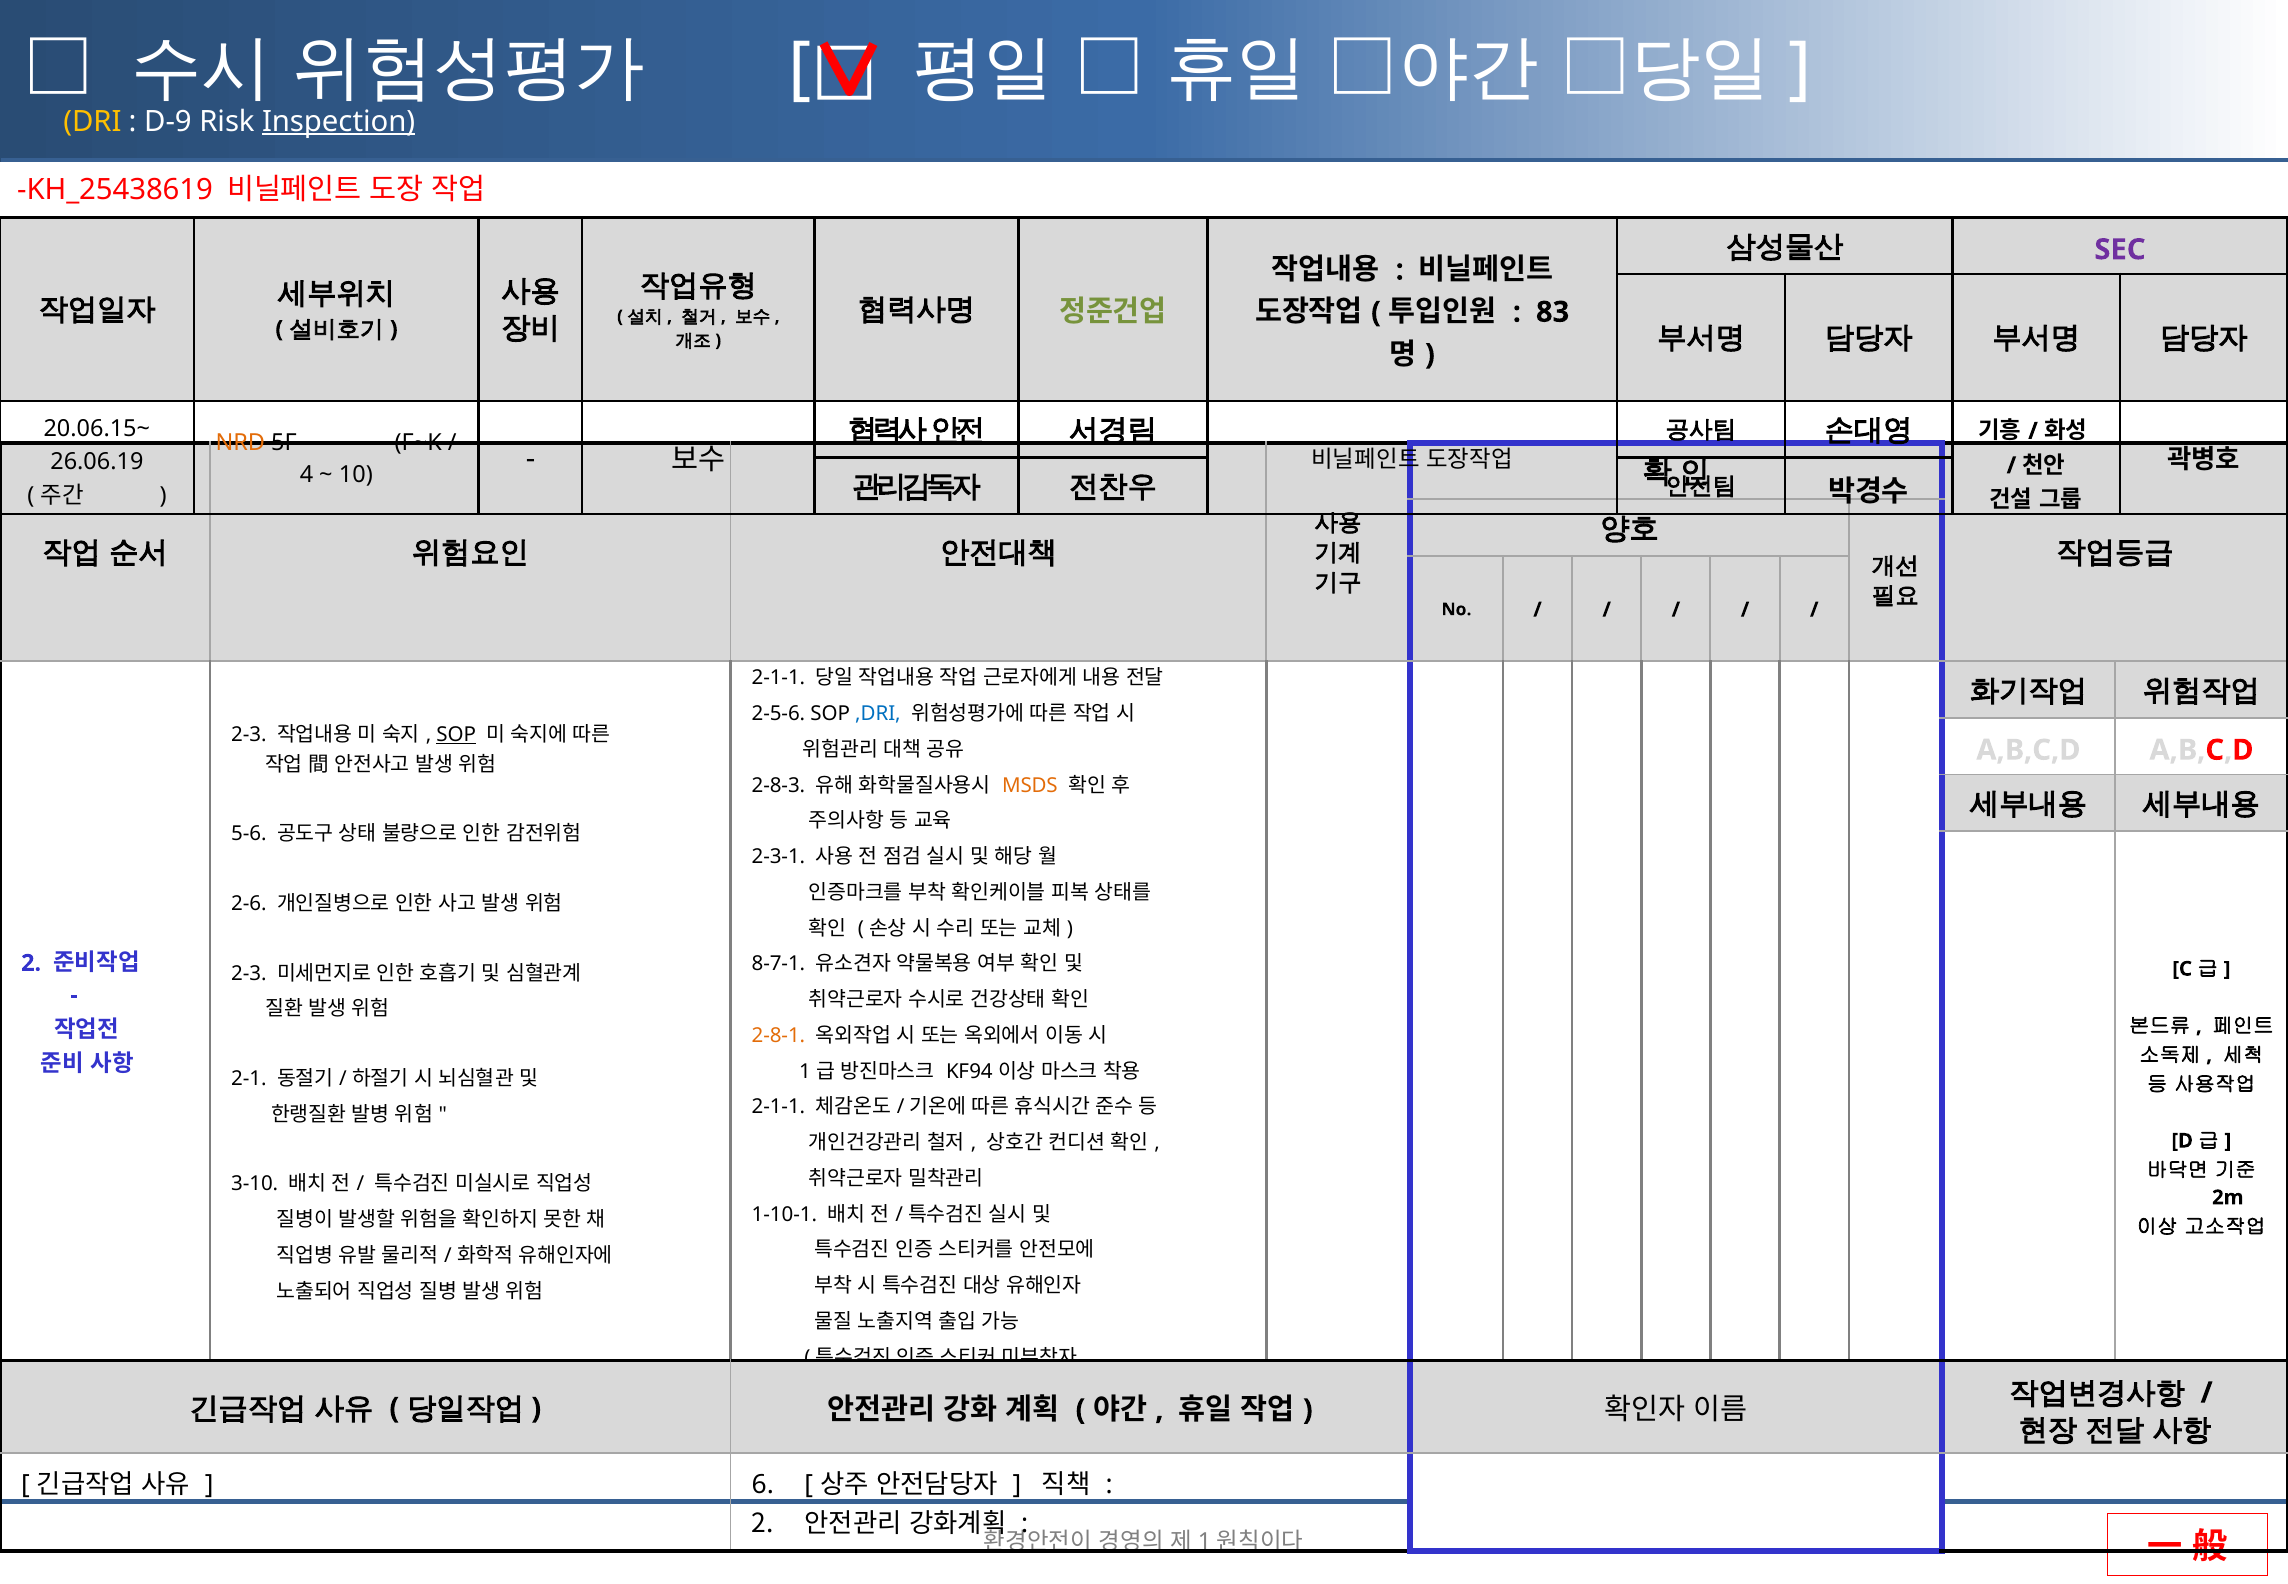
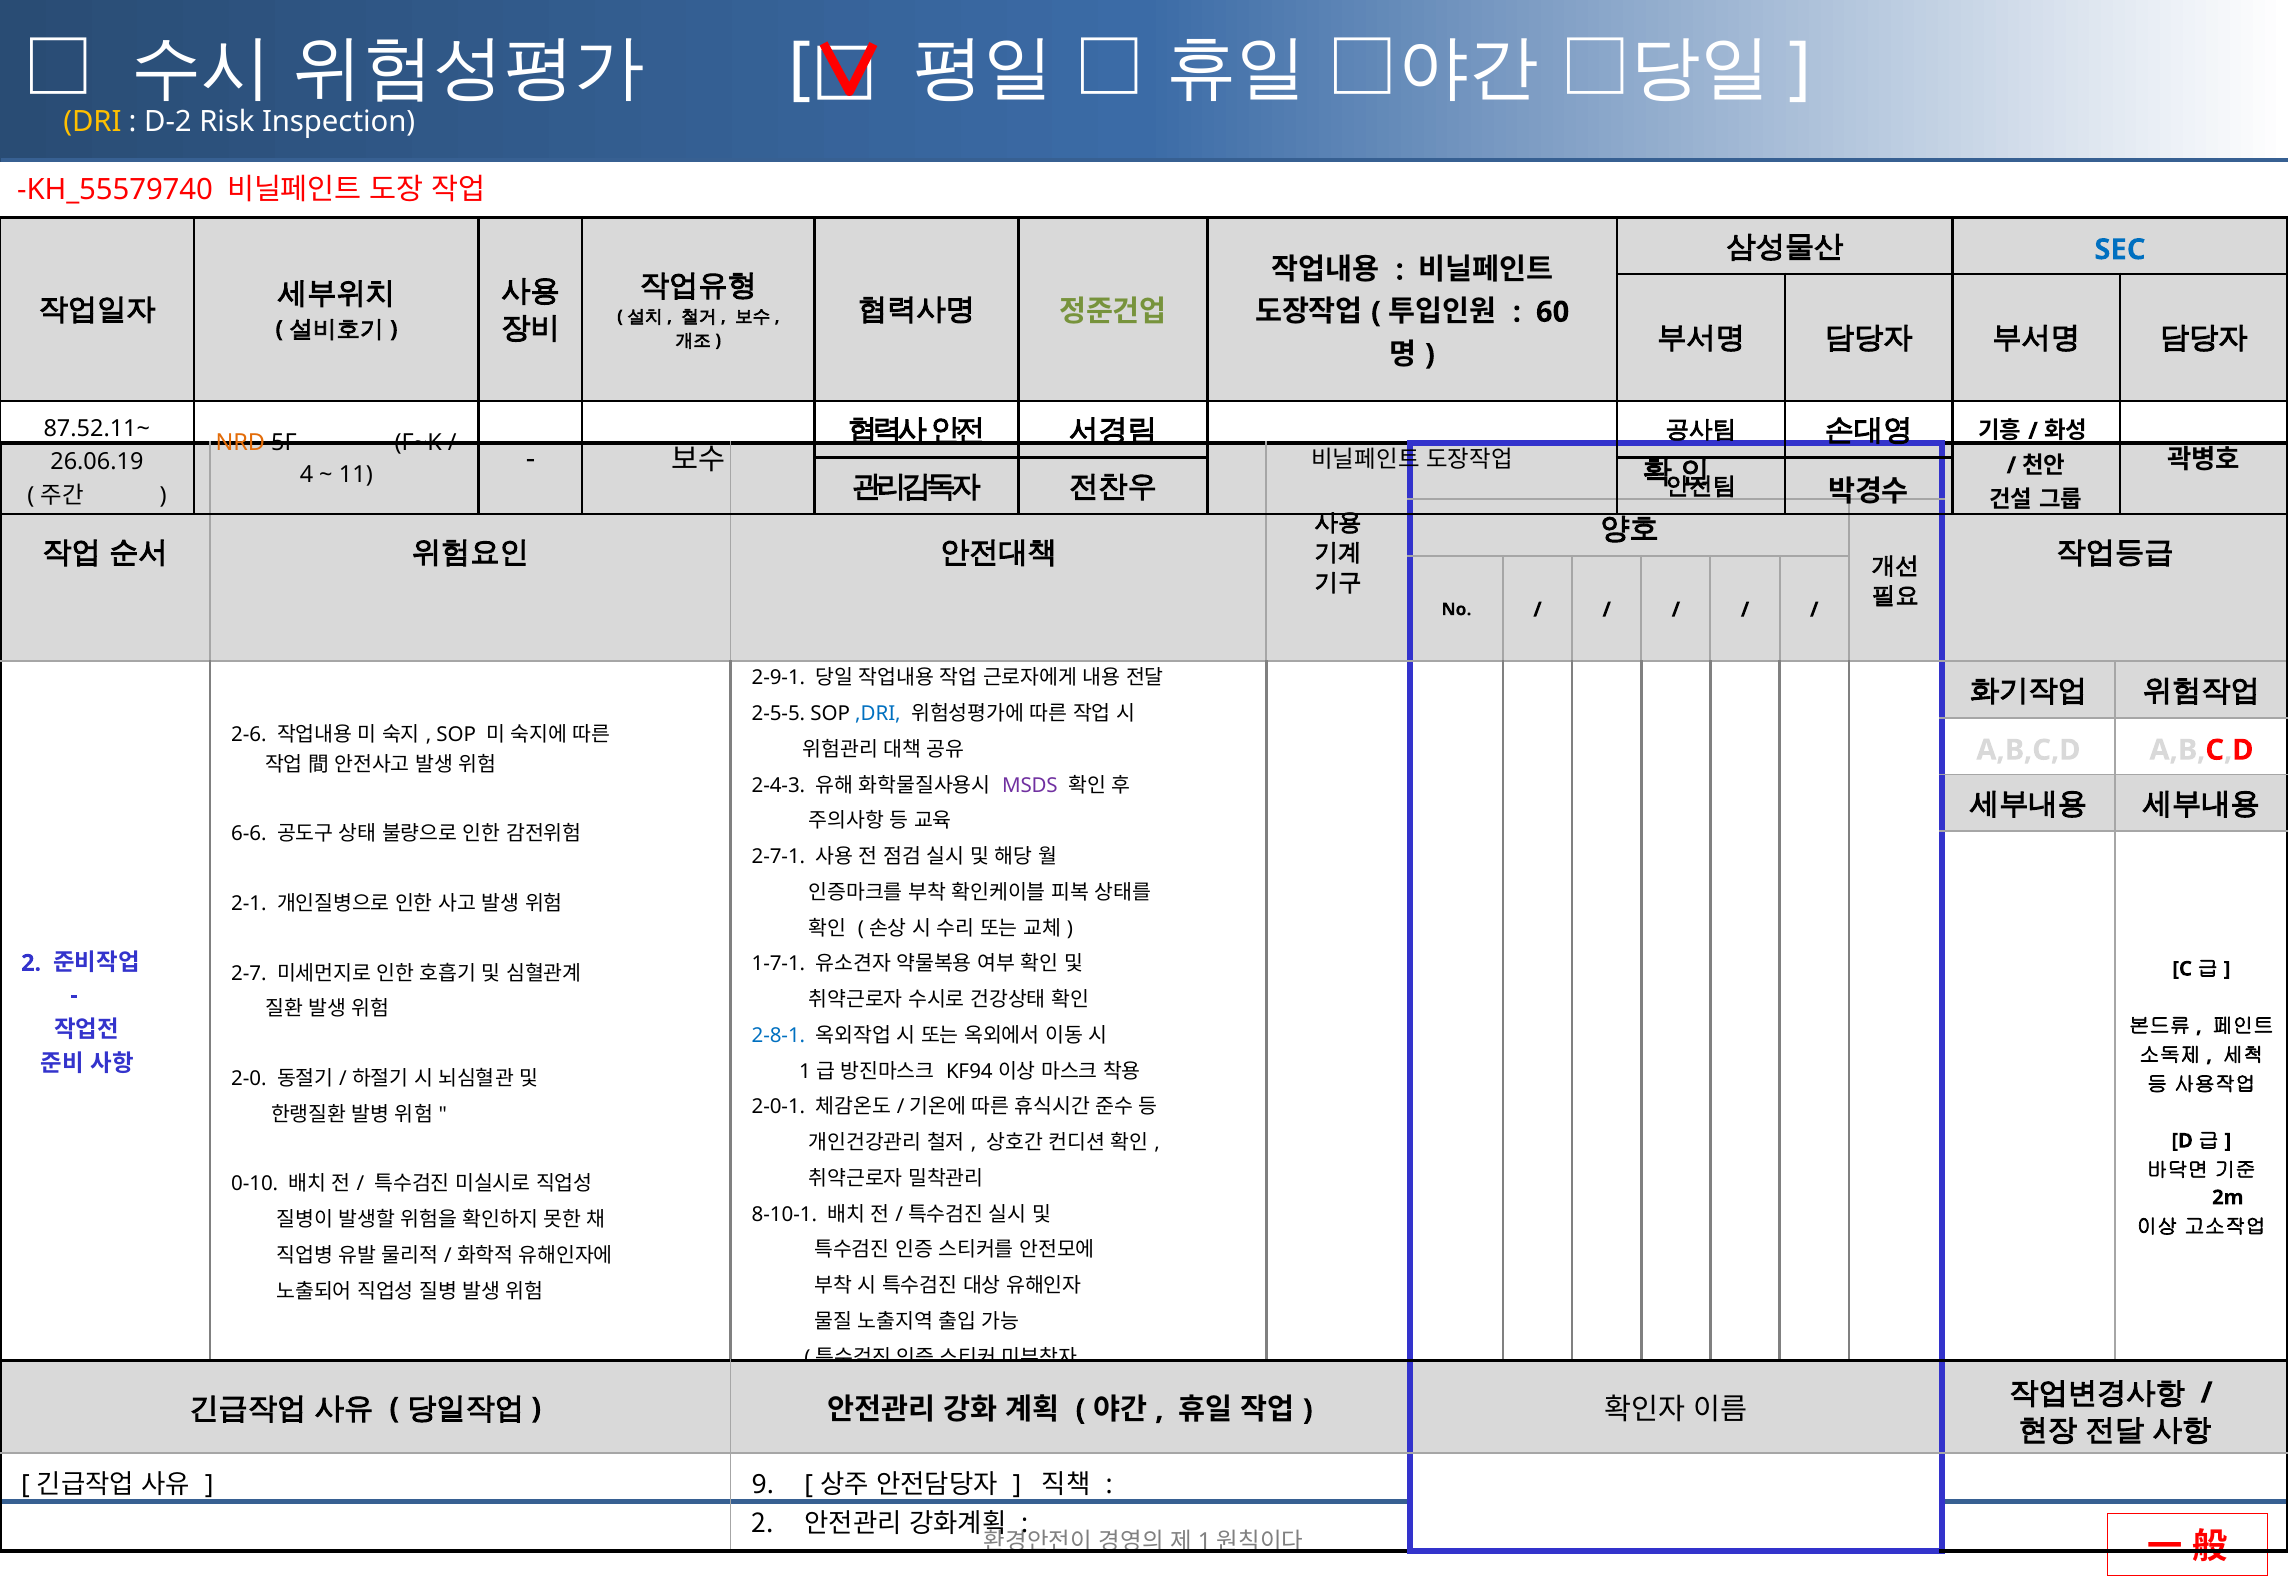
D-9: D-9 -> D-2 (168, 122)
Inspection underline: present -> none (339, 122)
KH_25438619: KH_25438619 -> KH_55579740 (115, 190)
SEC colour: purple -> blue (2120, 250)
83: 83 -> 60 (1553, 312)
20.06.15~: 20.06.15~ -> 87.52.11~ (97, 429)
10: 10 -> 11 (356, 475)
2-1-1: 2-1-1 -> 2-9-1 (778, 678)
2-5-6: 2-5-6 -> 2-5-5 (778, 714)
2-3: 2-3 -> 2-6 (249, 735)
SOP underline: present -> none (456, 735)
2-8-3: 2-8-3 -> 2-4-3 (778, 785)
MSDS colour: orange -> purple (1030, 785)
5-6: 5-6 -> 6-6 (249, 834)
2-3-1: 2-3-1 -> 2-7-1 (778, 857)
2-6: 2-6 -> 2-1 (249, 904)
8-7-1: 8-7-1 -> 1-7-1 (778, 964)
2-3: 2-3 -> 2-7 (249, 973)
2-8-1 colour: orange -> blue (778, 1036)
2-1: 2-1 -> 2-0 (249, 1079)
2-1-1: 2-1-1 -> 2-0-1 (778, 1107)
3-10: 3-10 -> 0-10 (255, 1184)
1-10-1: 1-10-1 -> 8-10-1 (784, 1214)
6: 6 -> 9 (763, 1485)
